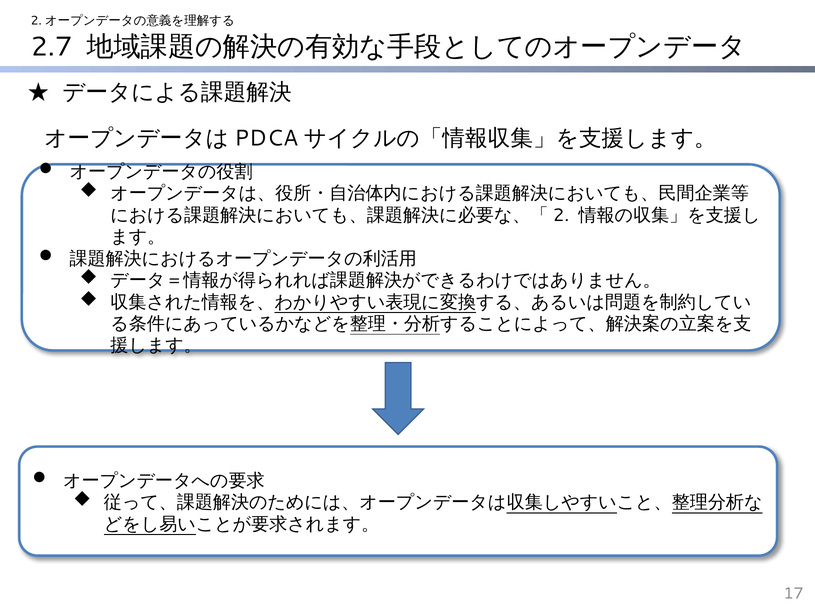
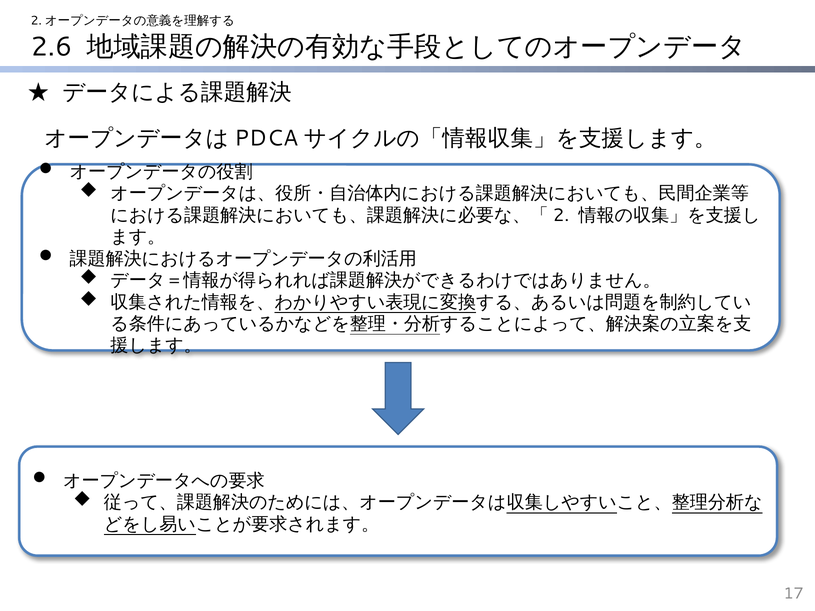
2.7: 2.7 -> 2.6 (52, 47)
